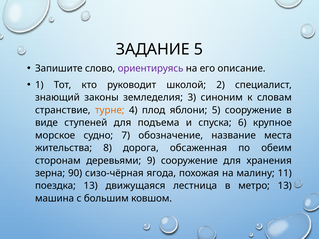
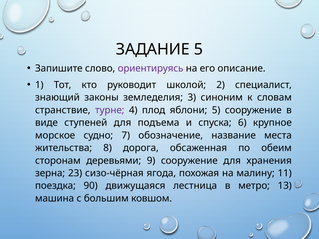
турне colour: orange -> purple (110, 110)
90: 90 -> 23 (75, 173)
поездка 13: 13 -> 90 (91, 186)
